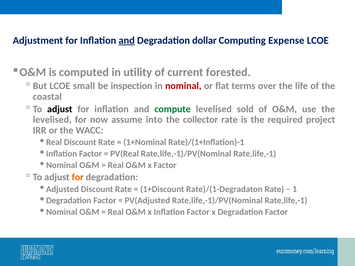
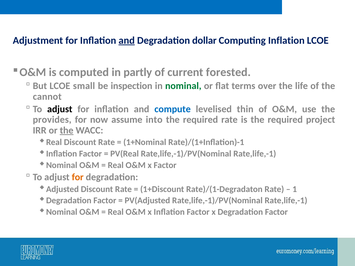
Computing Expense: Expense -> Inflation (286, 40)
utility: utility -> partly (138, 72)
nominal colour: red -> green (183, 86)
coastal: coastal -> cannot (47, 97)
compute colour: green -> blue (173, 109)
sold: sold -> thin (245, 109)
levelised: levelised -> provides (52, 120)
collector: collector -> required (200, 120)
the underline: none -> present (67, 130)
